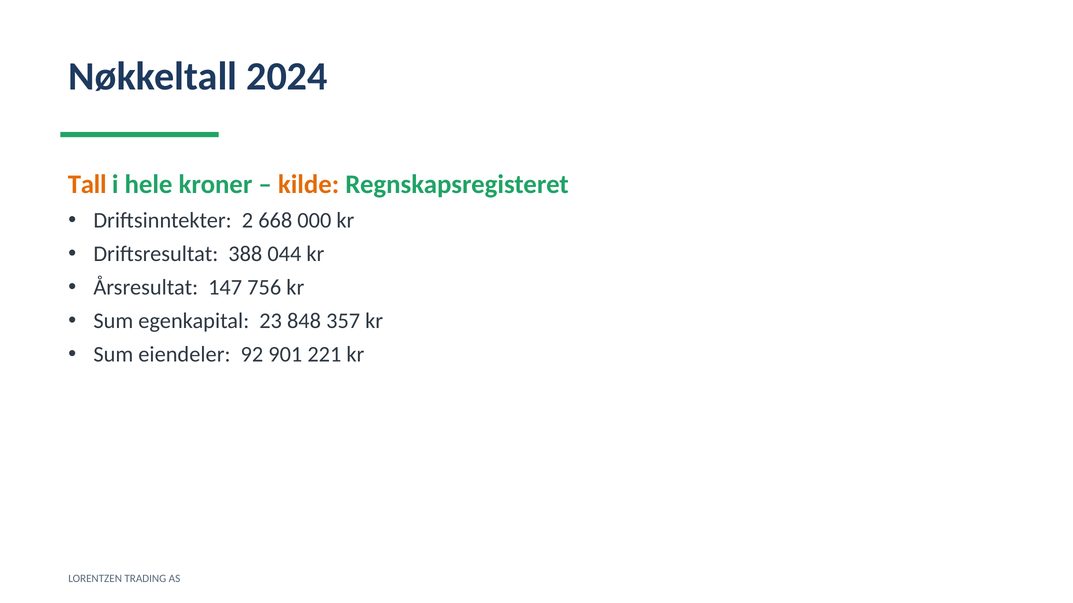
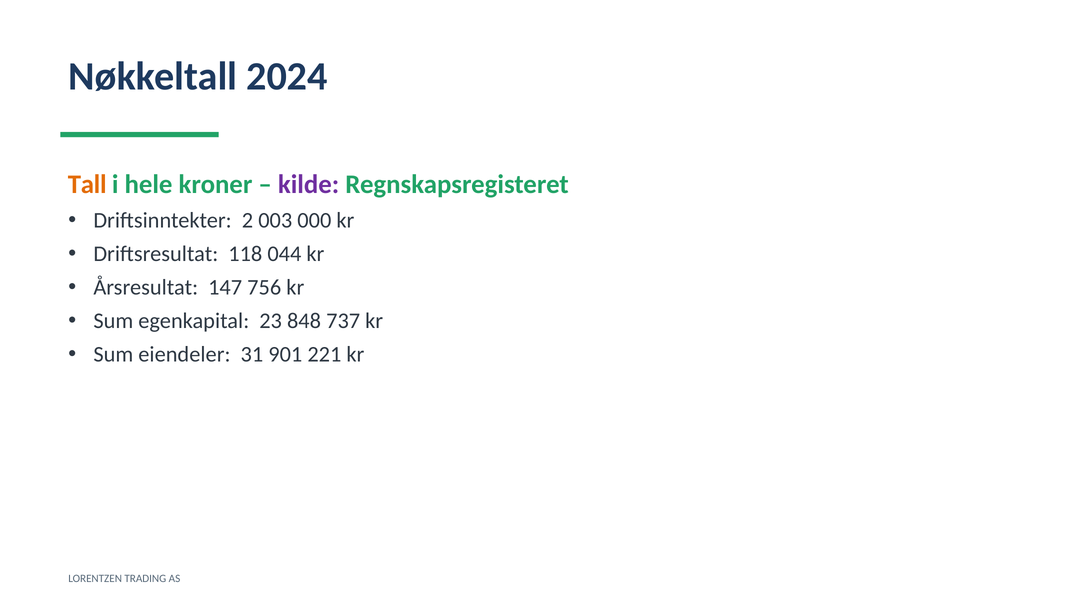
kilde colour: orange -> purple (309, 185)
668: 668 -> 003 (275, 221)
388: 388 -> 118 (245, 254)
357: 357 -> 737 (343, 321)
92: 92 -> 31 (252, 355)
